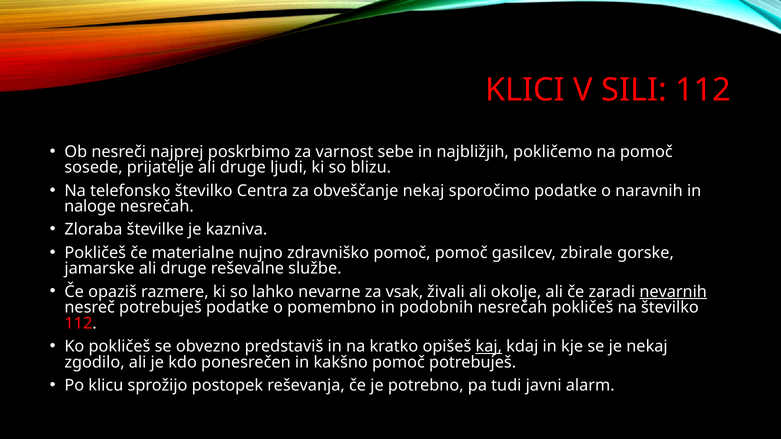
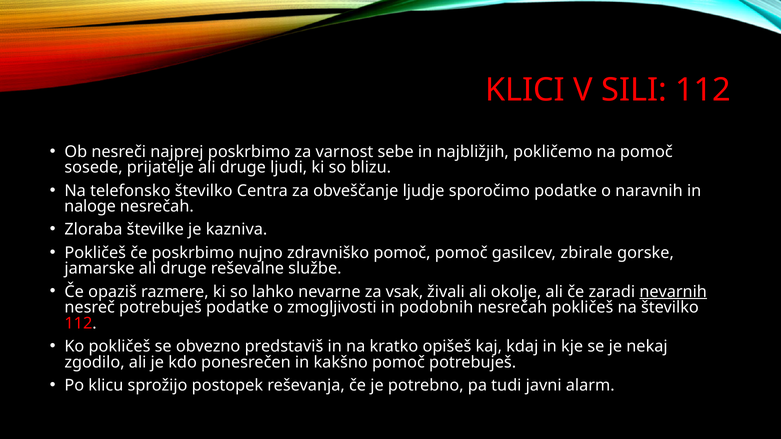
obveščanje nekaj: nekaj -> ljudje (424, 191)
če materialne: materialne -> poskrbimo (193, 253)
pomembno: pomembno -> zmogljivosti (332, 308)
kaj underline: present -> none (489, 347)
